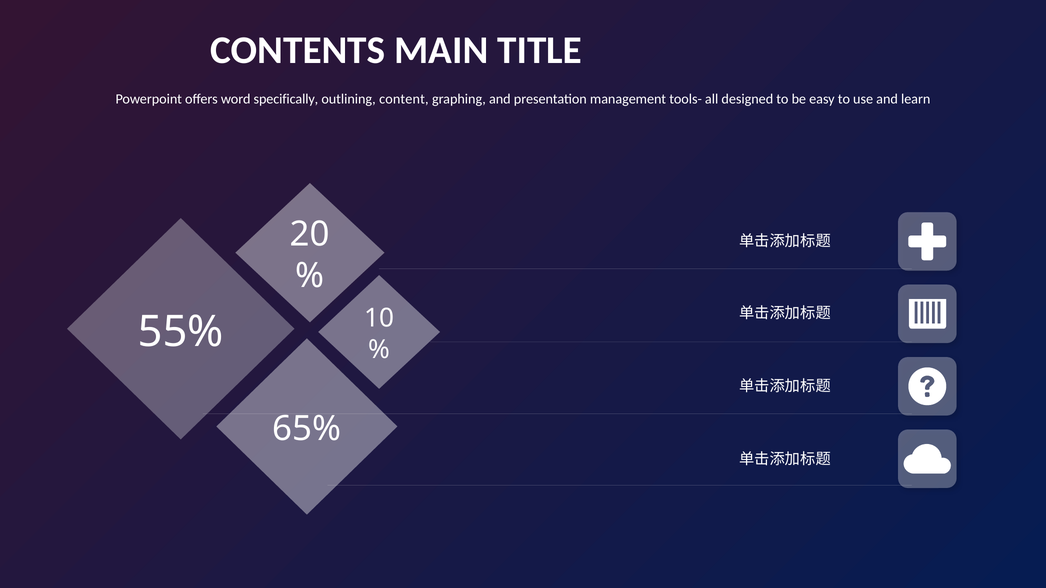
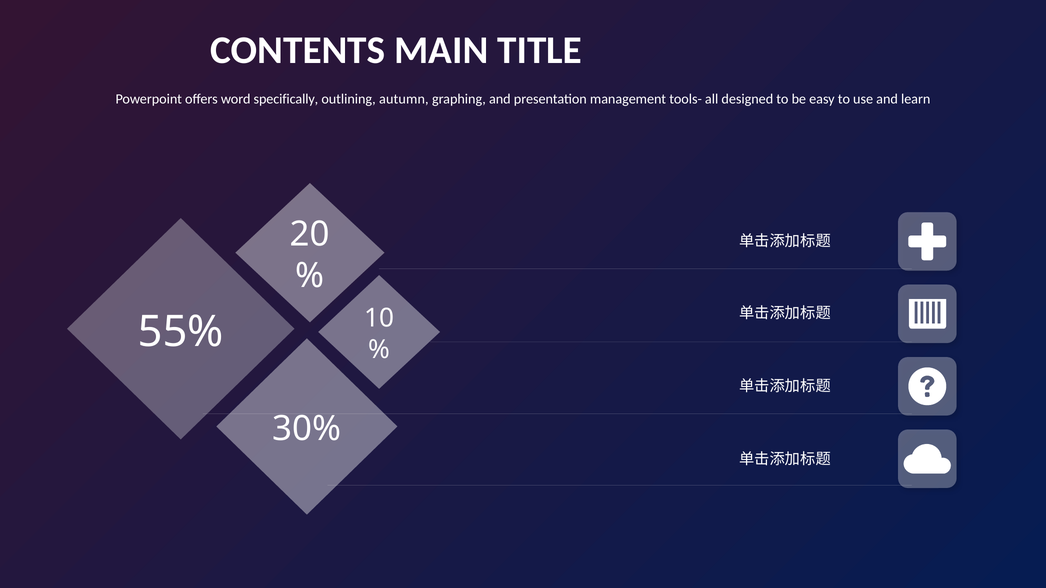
content: content -> autumn (404, 99)
65%: 65% -> 30% (307, 429)
